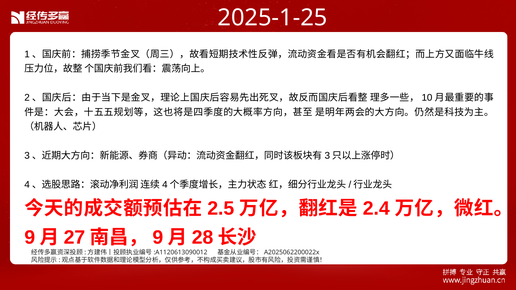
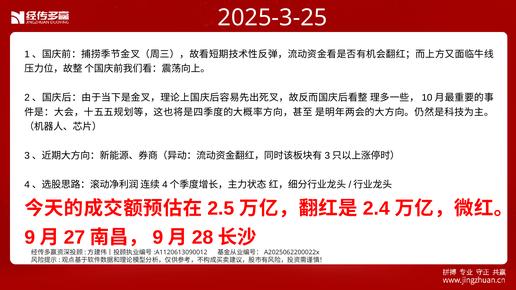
2025-1-25: 2025-1-25 -> 2025-3-25 (272, 18)
